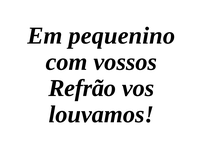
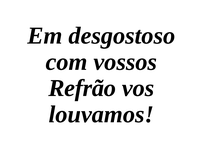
pequenino: pequenino -> desgostoso (122, 36)
